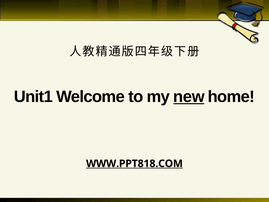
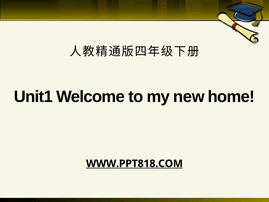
new underline: present -> none (189, 97)
